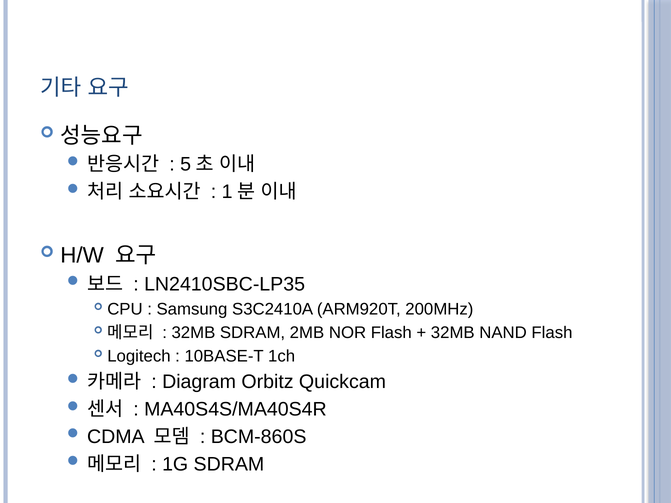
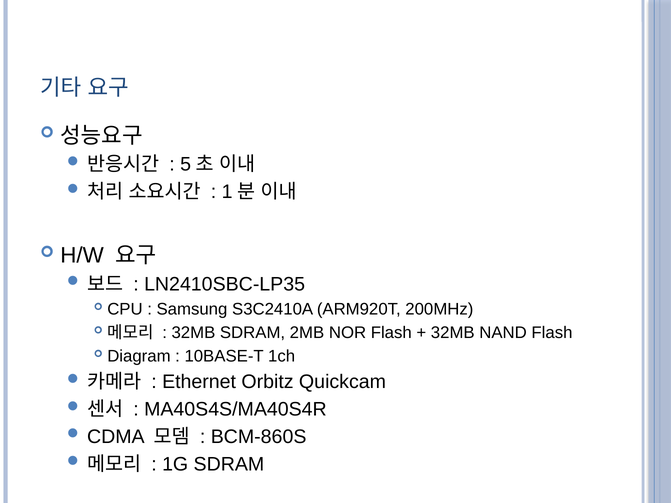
Logitech: Logitech -> Diagram (139, 356)
Diagram: Diagram -> Ethernet (199, 382)
